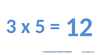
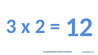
5: 5 -> 2 (40, 26)
